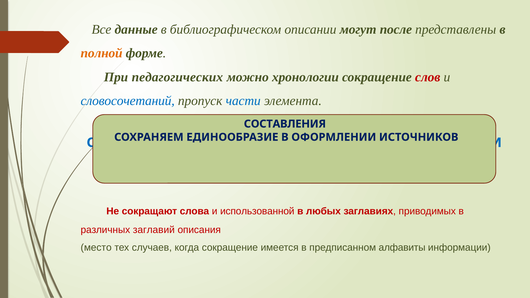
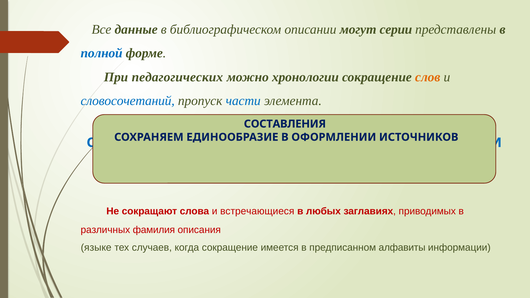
после: после -> серии (396, 29)
полной colour: orange -> blue (102, 53)
слов colour: red -> orange (428, 77)
использованной: использованной -> встречающиеся (257, 211)
заглавий: заглавий -> фамилия (154, 230)
место: место -> языке (96, 248)
